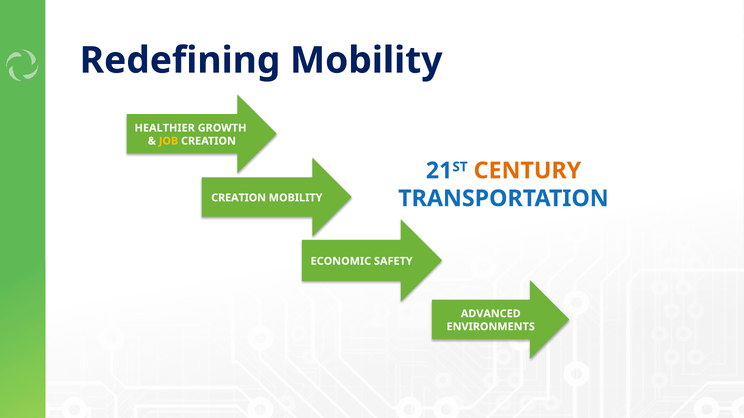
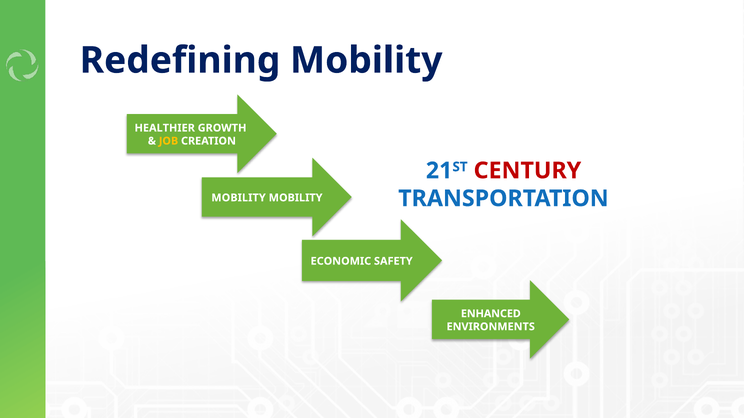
CENTURY colour: orange -> red (527, 171)
CREATION: CREATION -> MOBILITY (239, 198)
ADVANCED: ADVANCED -> ENHANCED (491, 314)
